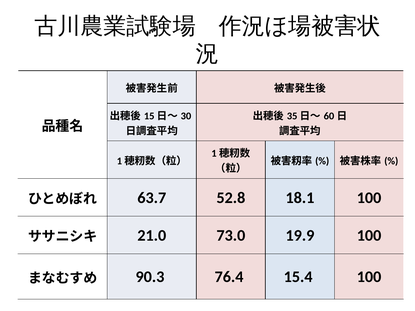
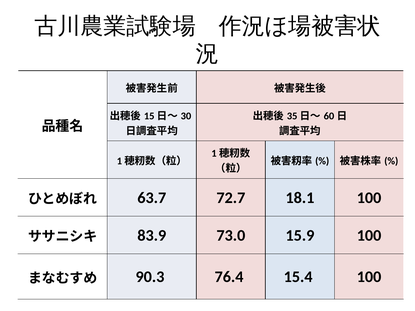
52.8: 52.8 -> 72.7 (231, 198)
21.0: 21.0 -> 83.9 (152, 236)
19.9: 19.9 -> 15.9 (300, 236)
